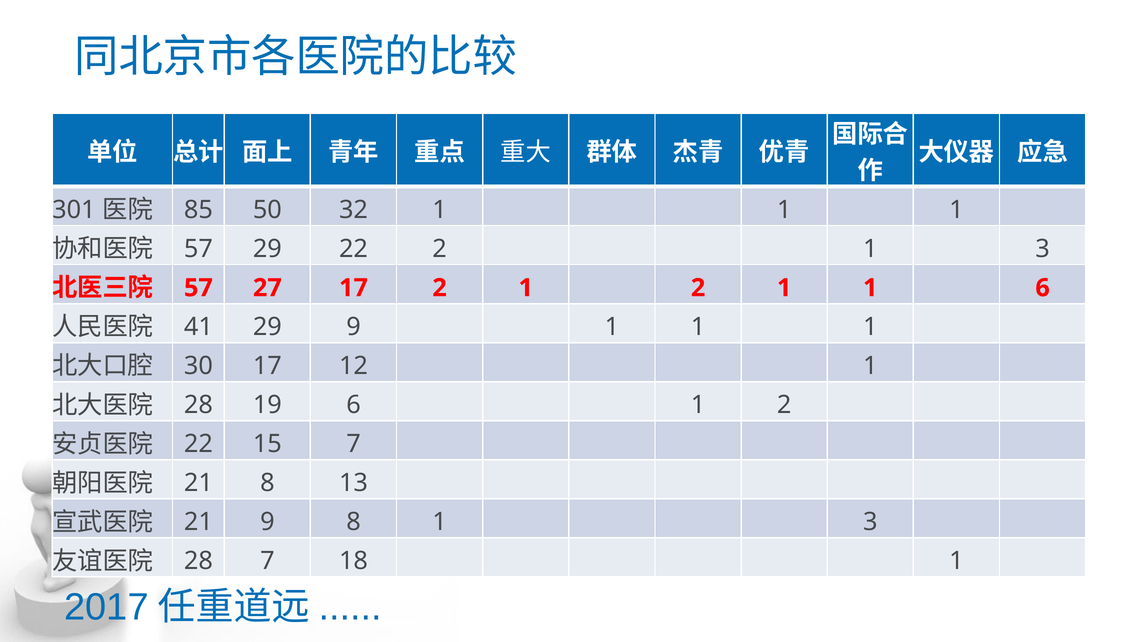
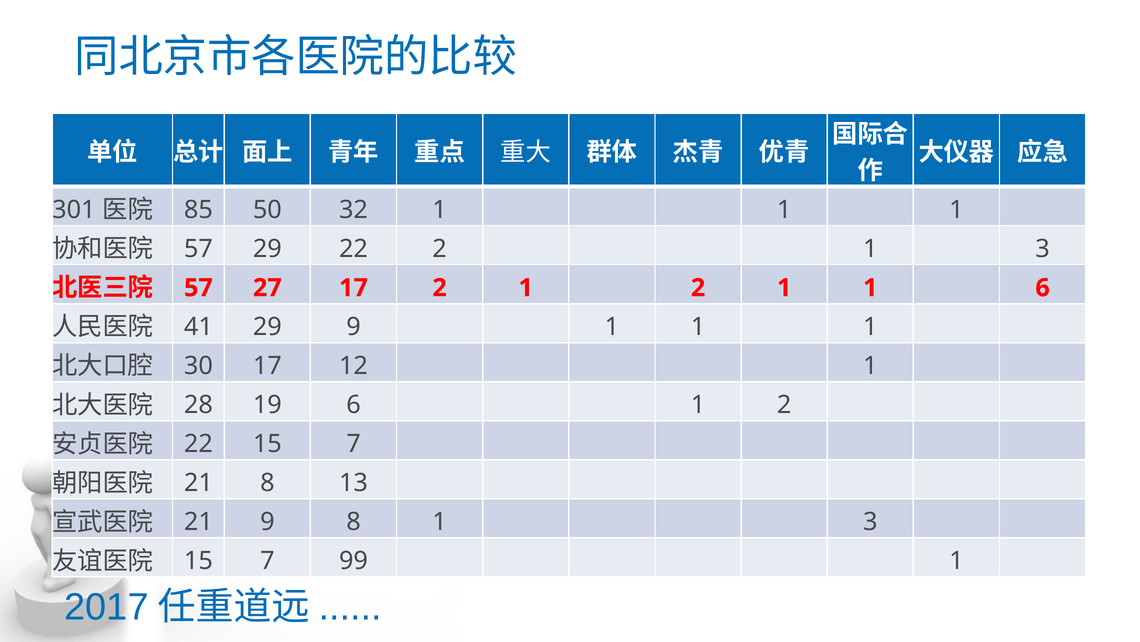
28: 28 -> 15 (198, 560)
18: 18 -> 99 (354, 560)
